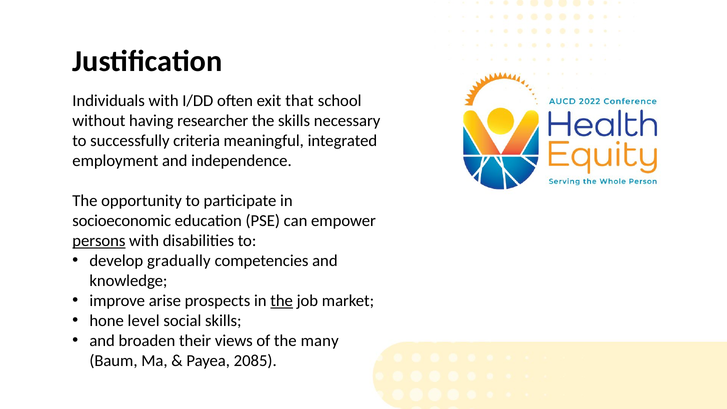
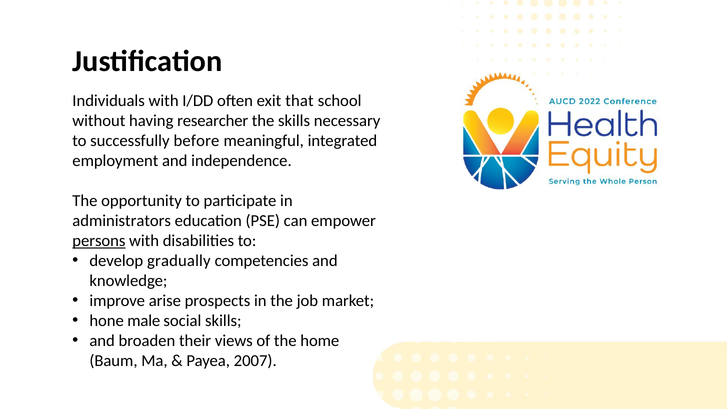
criteria: criteria -> before (196, 141)
socioeconomic: socioeconomic -> administrators (122, 221)
the underline: present -> none (282, 301)
level: level -> male (144, 321)
many: many -> home (320, 341)
2085: 2085 -> 2007 (255, 361)
